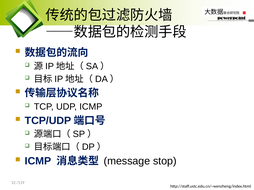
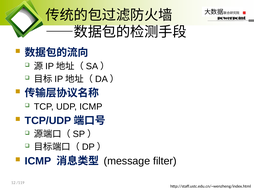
stop: stop -> filter (165, 161)
